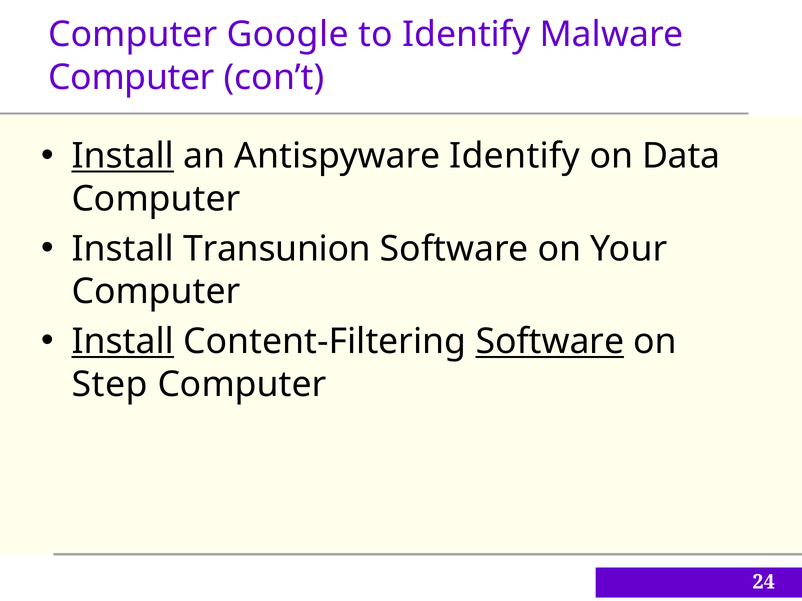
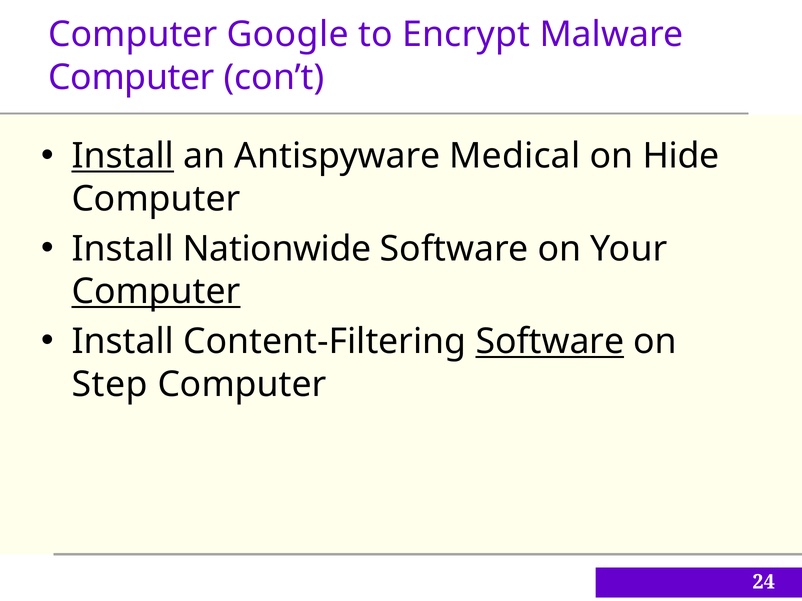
to Identify: Identify -> Encrypt (466, 35)
Antispyware Identify: Identify -> Medical (515, 156)
Data: Data -> Hide (681, 156)
Transunion: Transunion -> Nationwide (277, 249)
Computer underline: none -> present (156, 292)
Install underline: present -> none (123, 342)
